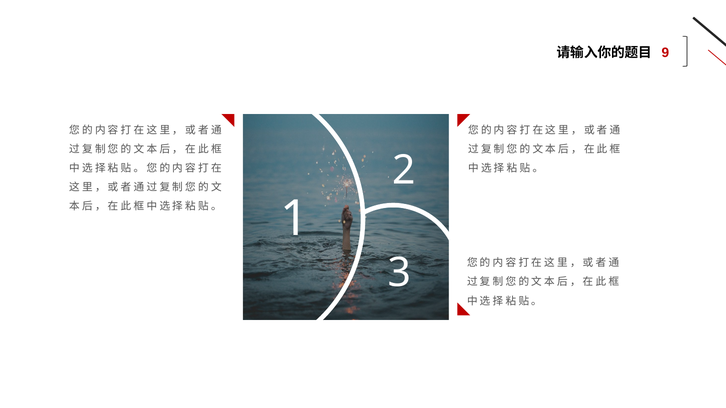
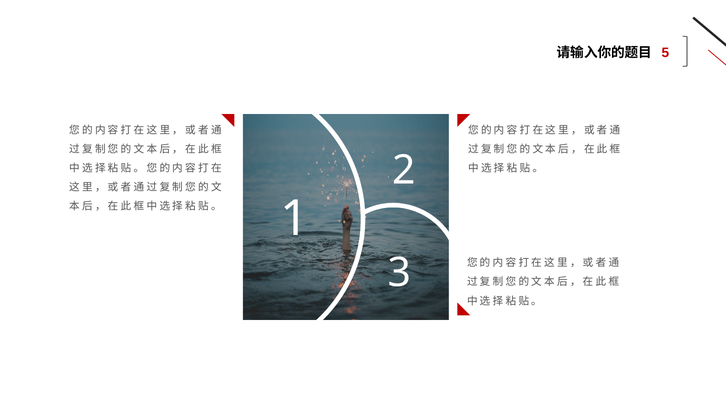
9: 9 -> 5 (665, 53)
